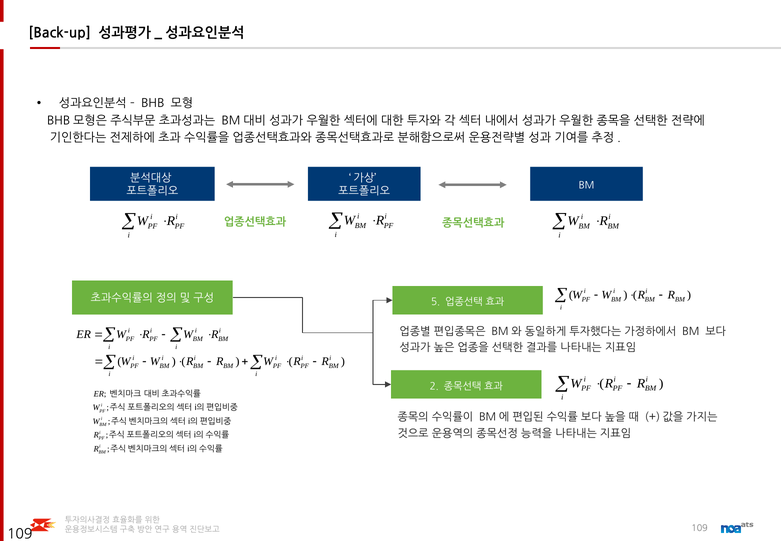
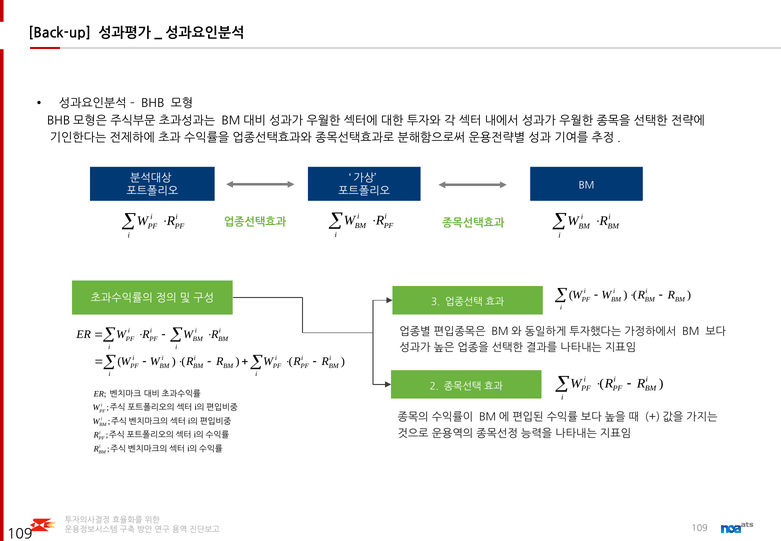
5: 5 -> 3 (436, 302)
